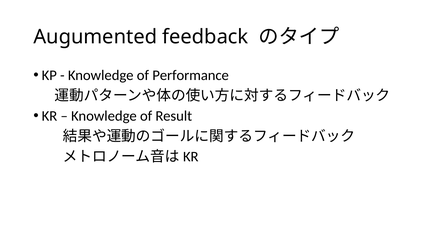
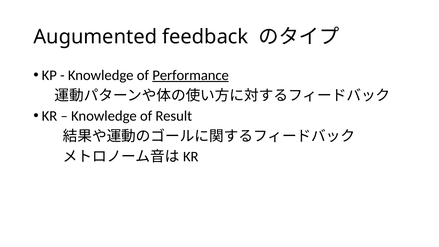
Performance underline: none -> present (191, 75)
